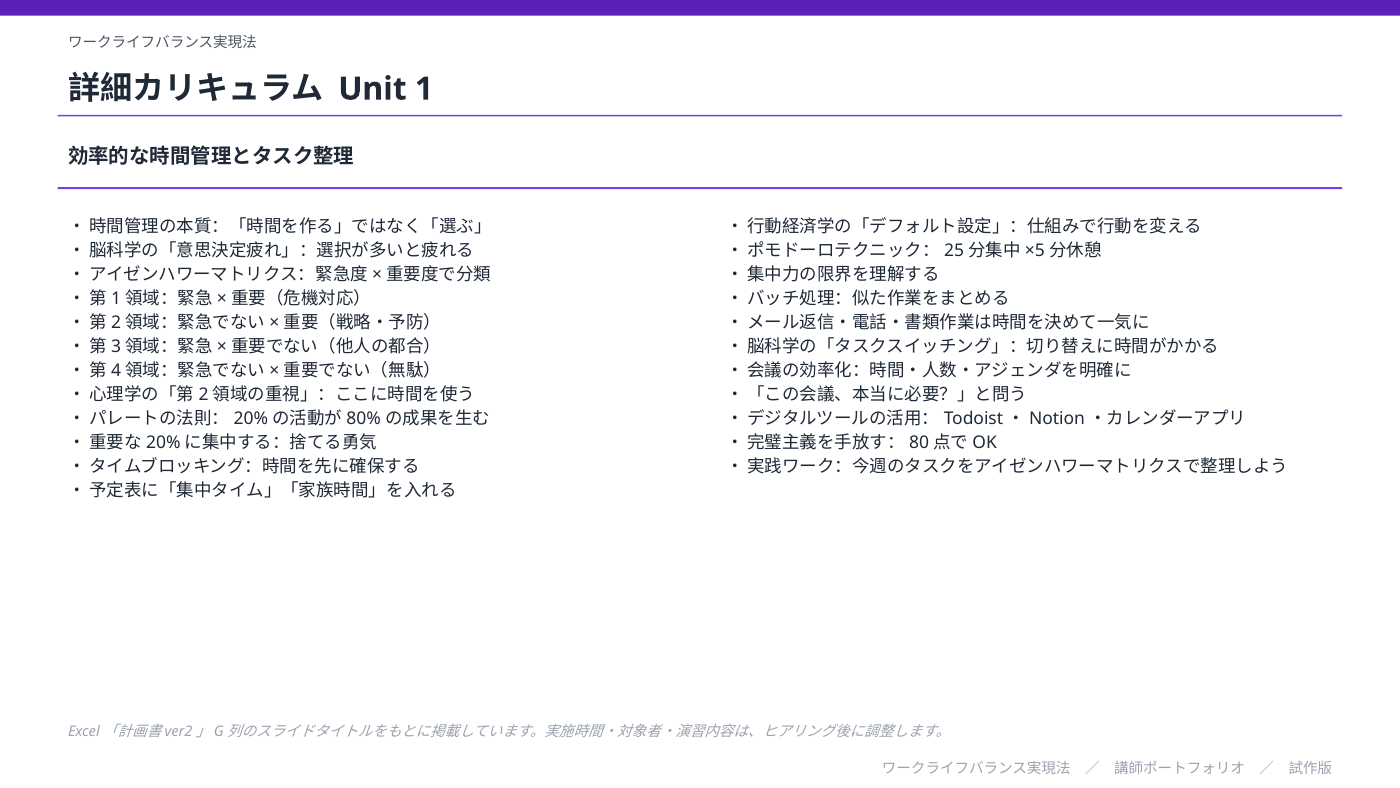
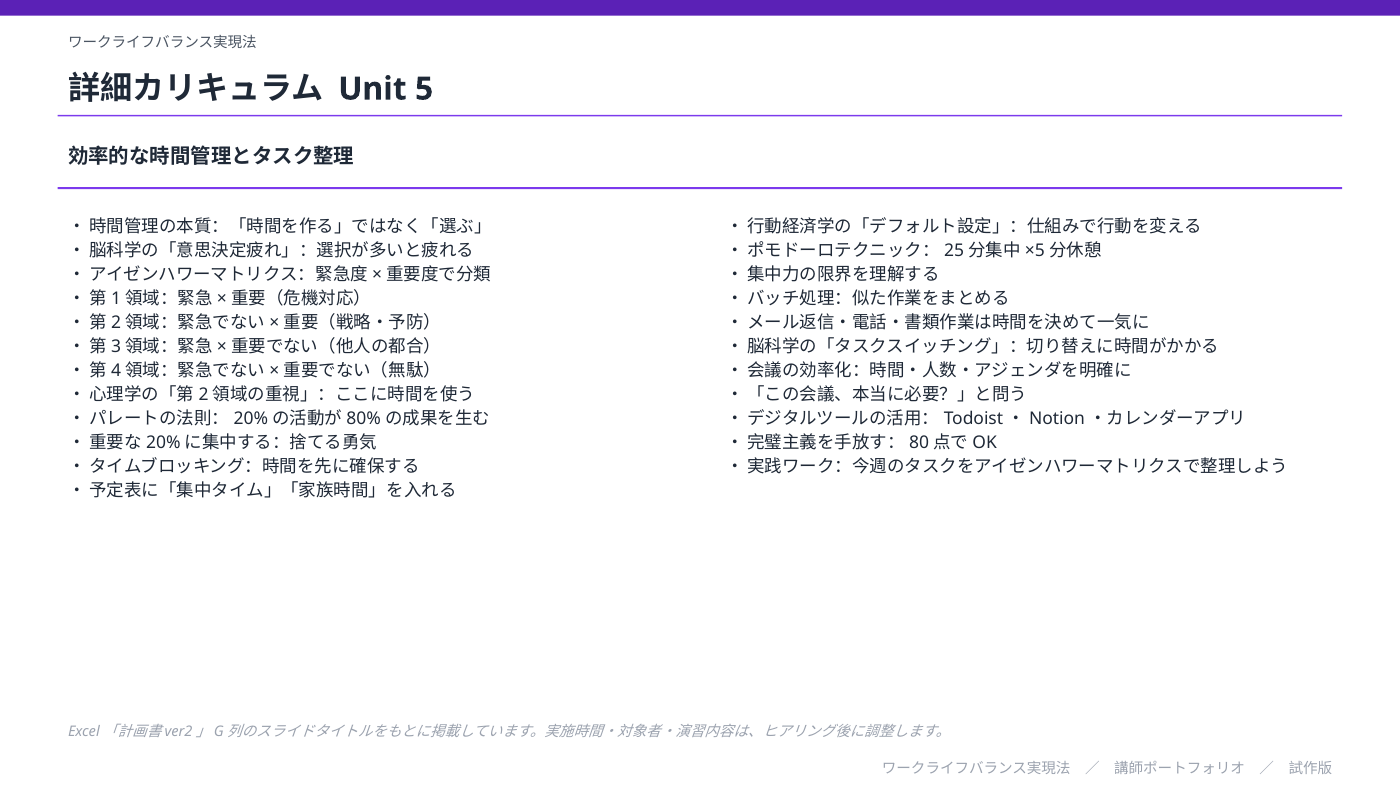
1: 1 -> 5 (424, 89)
